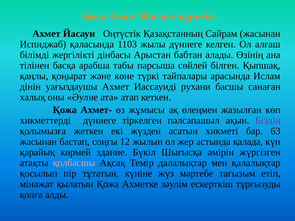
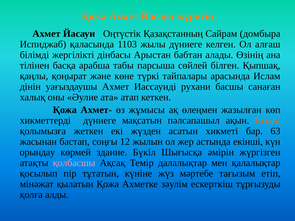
Сайрам жасынан: жасынан -> домбыра (260, 34)
тіркелген: тіркелген -> мақсатын (142, 121)
Біздің colour: purple -> orange (268, 121)
қалада: қалада -> екінші (248, 142)
қарайық: қарайық -> орындау (37, 152)
